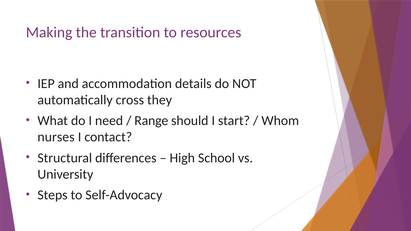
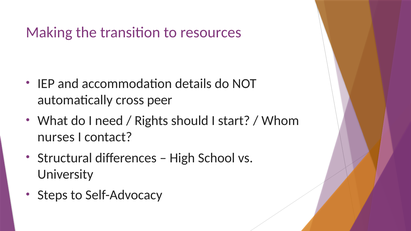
they: they -> peer (160, 100)
Range: Range -> Rights (151, 121)
